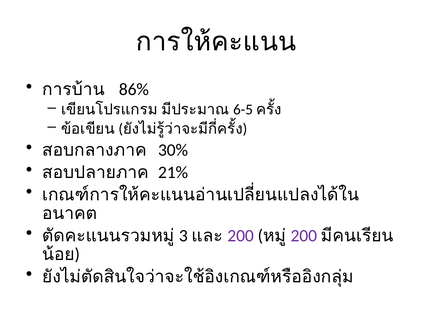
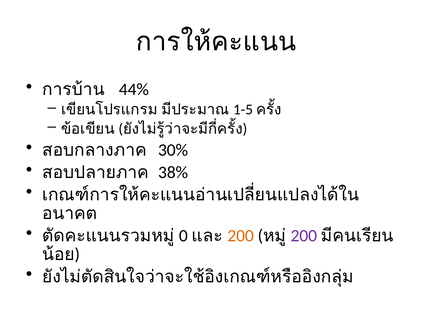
86%: 86% -> 44% (134, 89)
6-5: 6-5 -> 1-5 (243, 110)
21%: 21% -> 38% (173, 172)
3: 3 -> 0 (183, 236)
200 colour: purple -> orange (241, 236)
